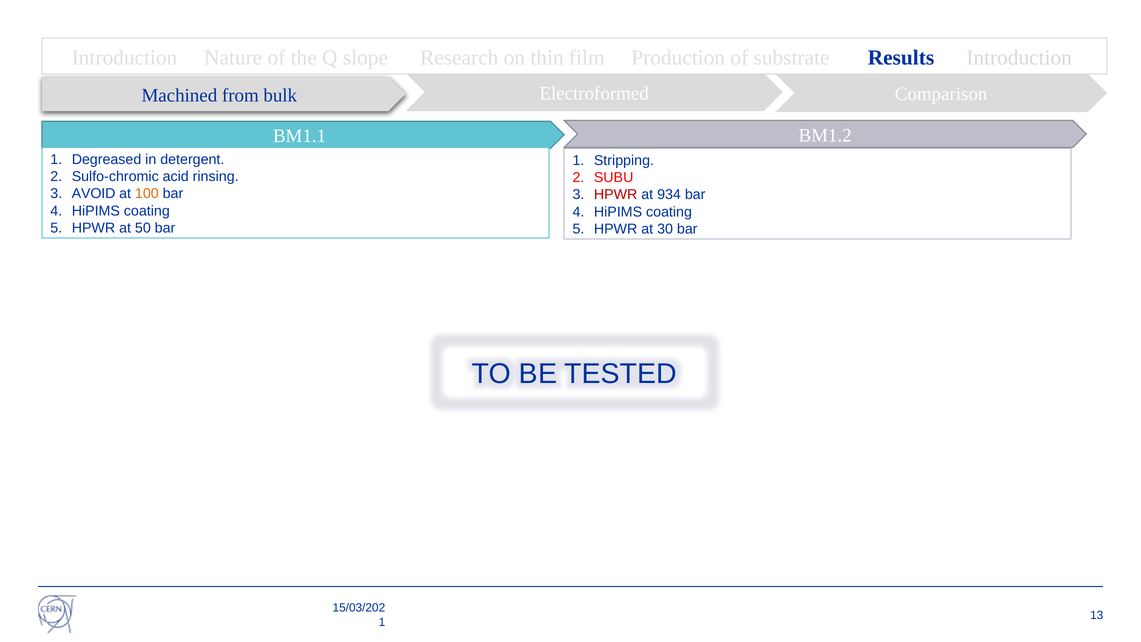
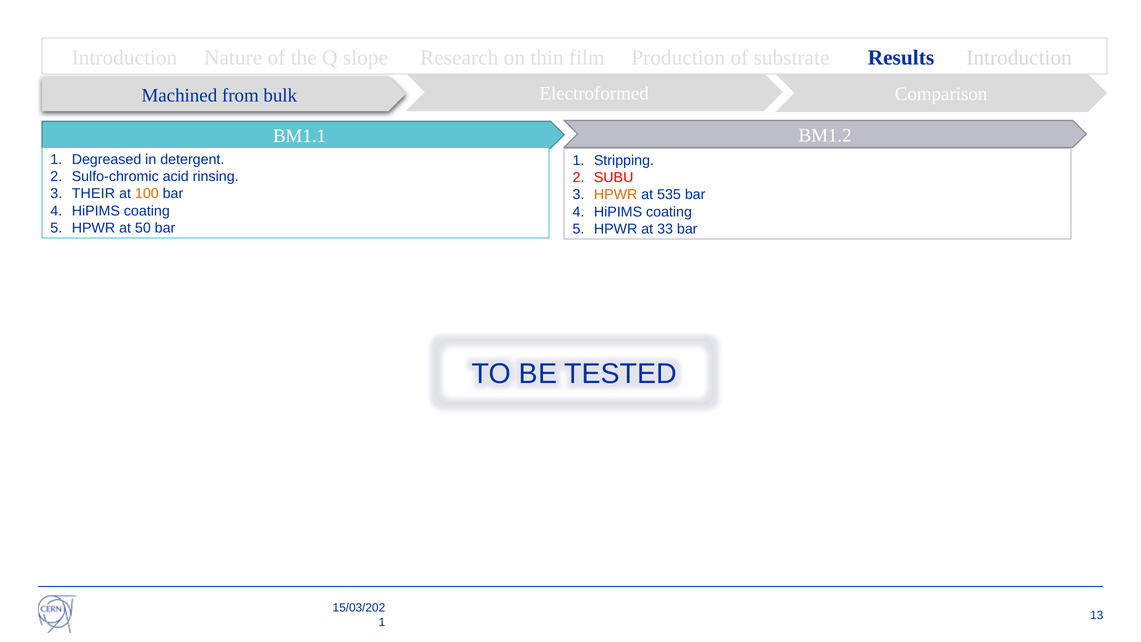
AVOID: AVOID -> THEIR (93, 194)
HPWR colour: red -> orange (616, 195)
934: 934 -> 535 (669, 195)
30: 30 -> 33 (665, 229)
